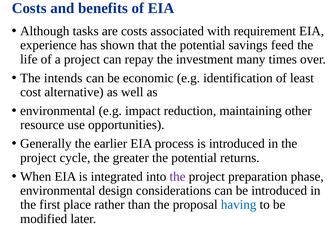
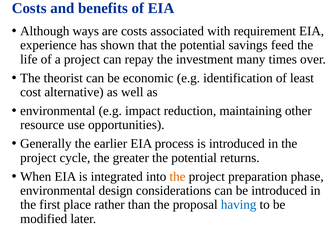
tasks: tasks -> ways (86, 31)
intends: intends -> theorist (63, 78)
the colour: purple -> orange (178, 177)
